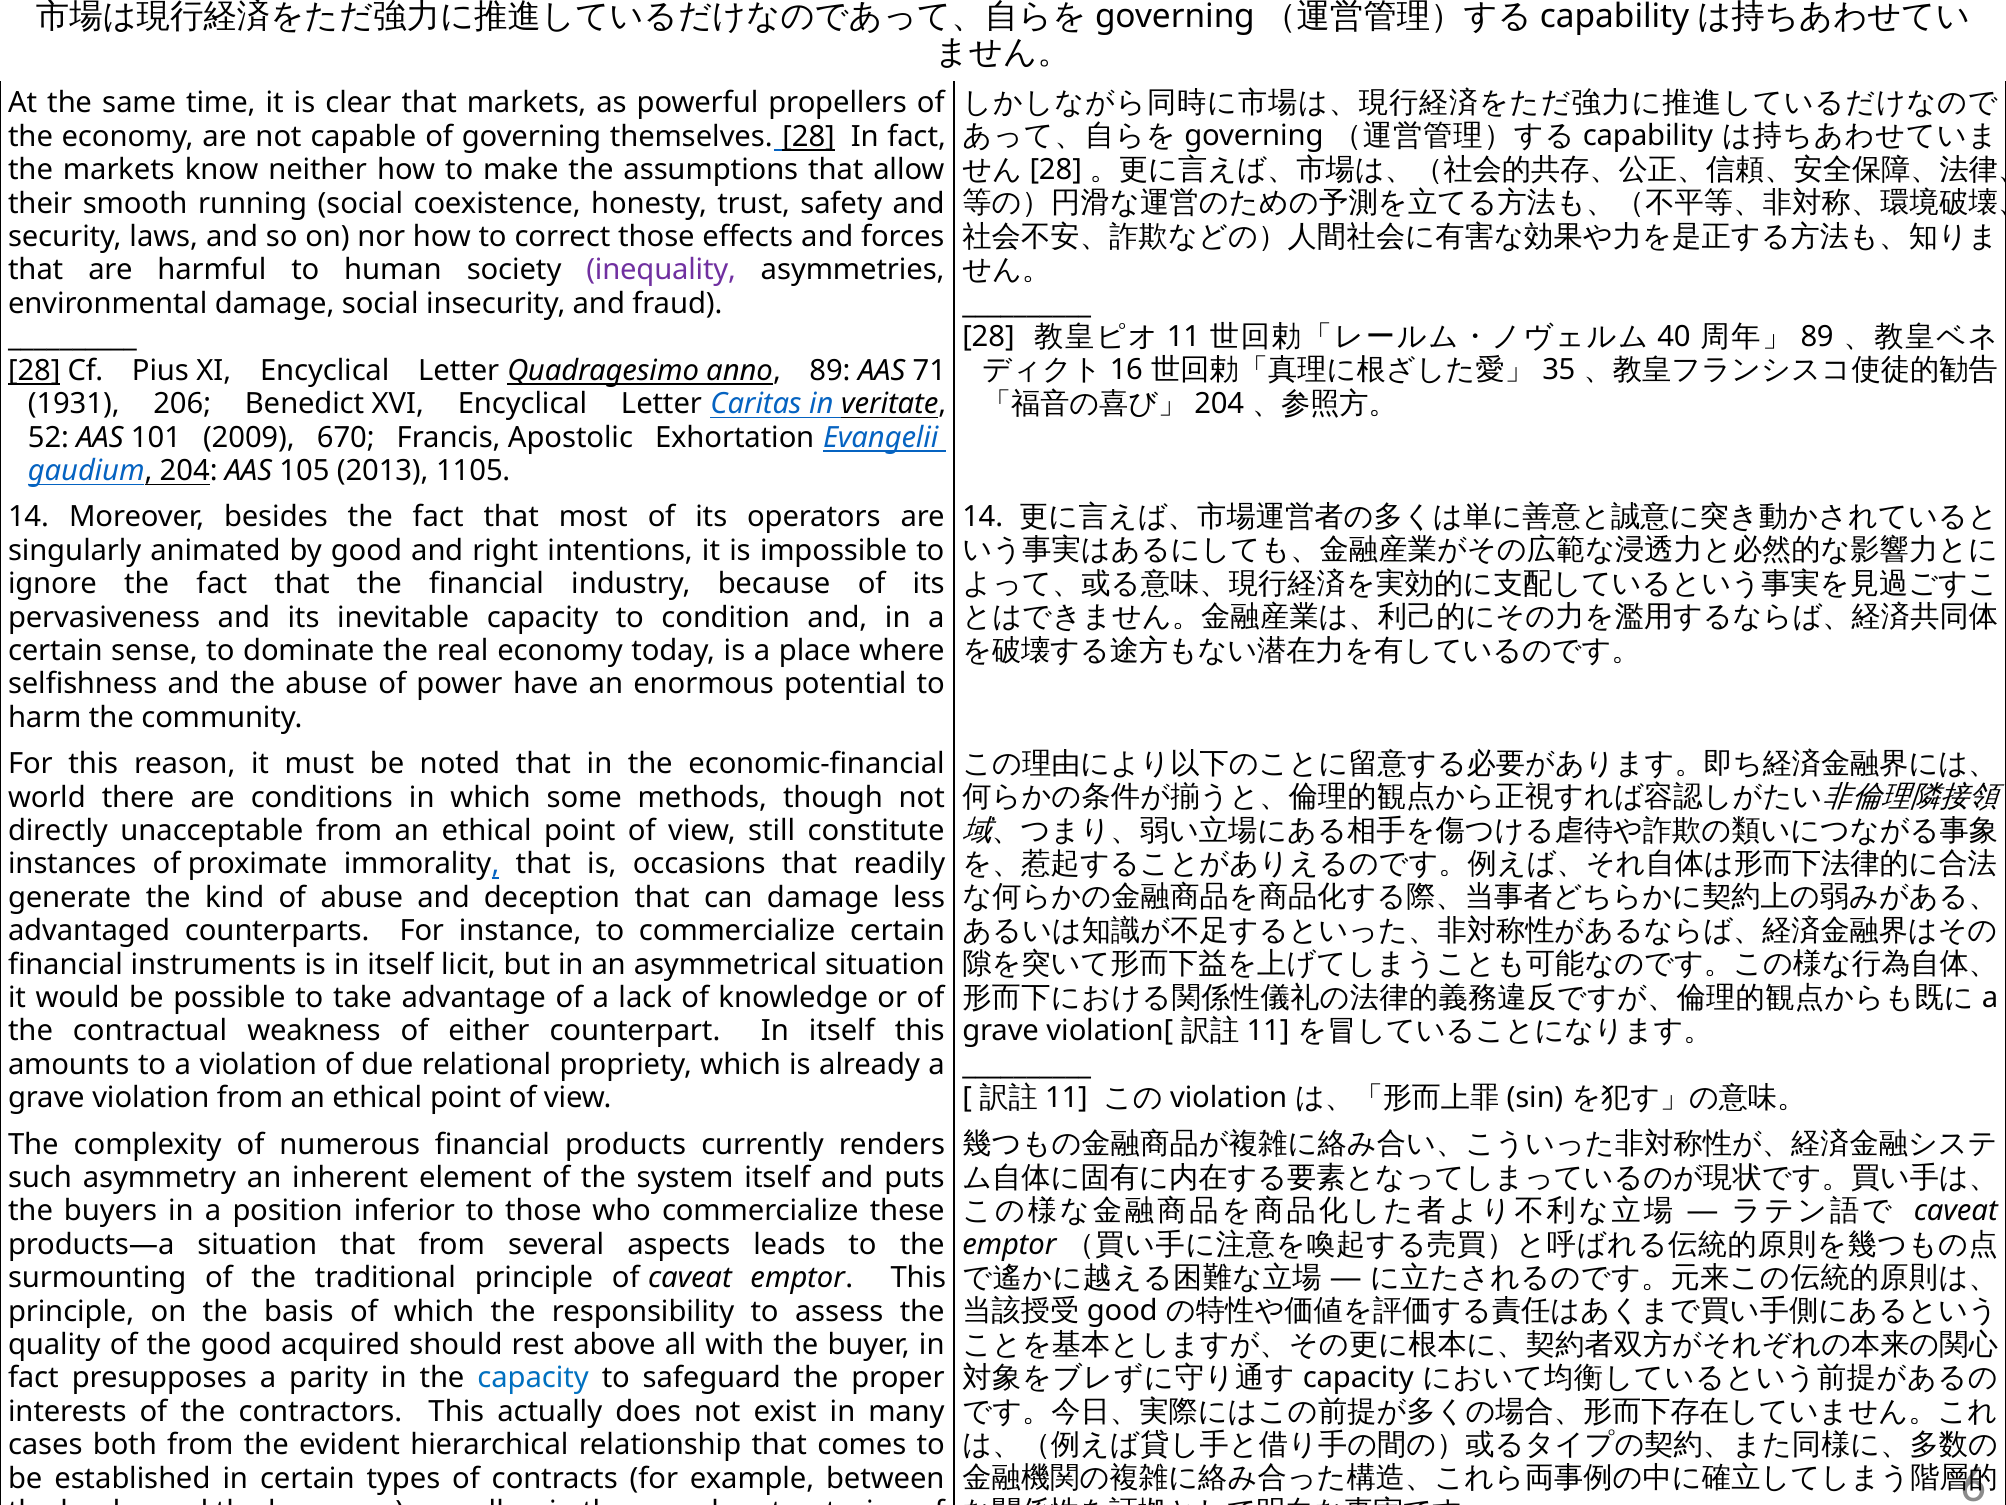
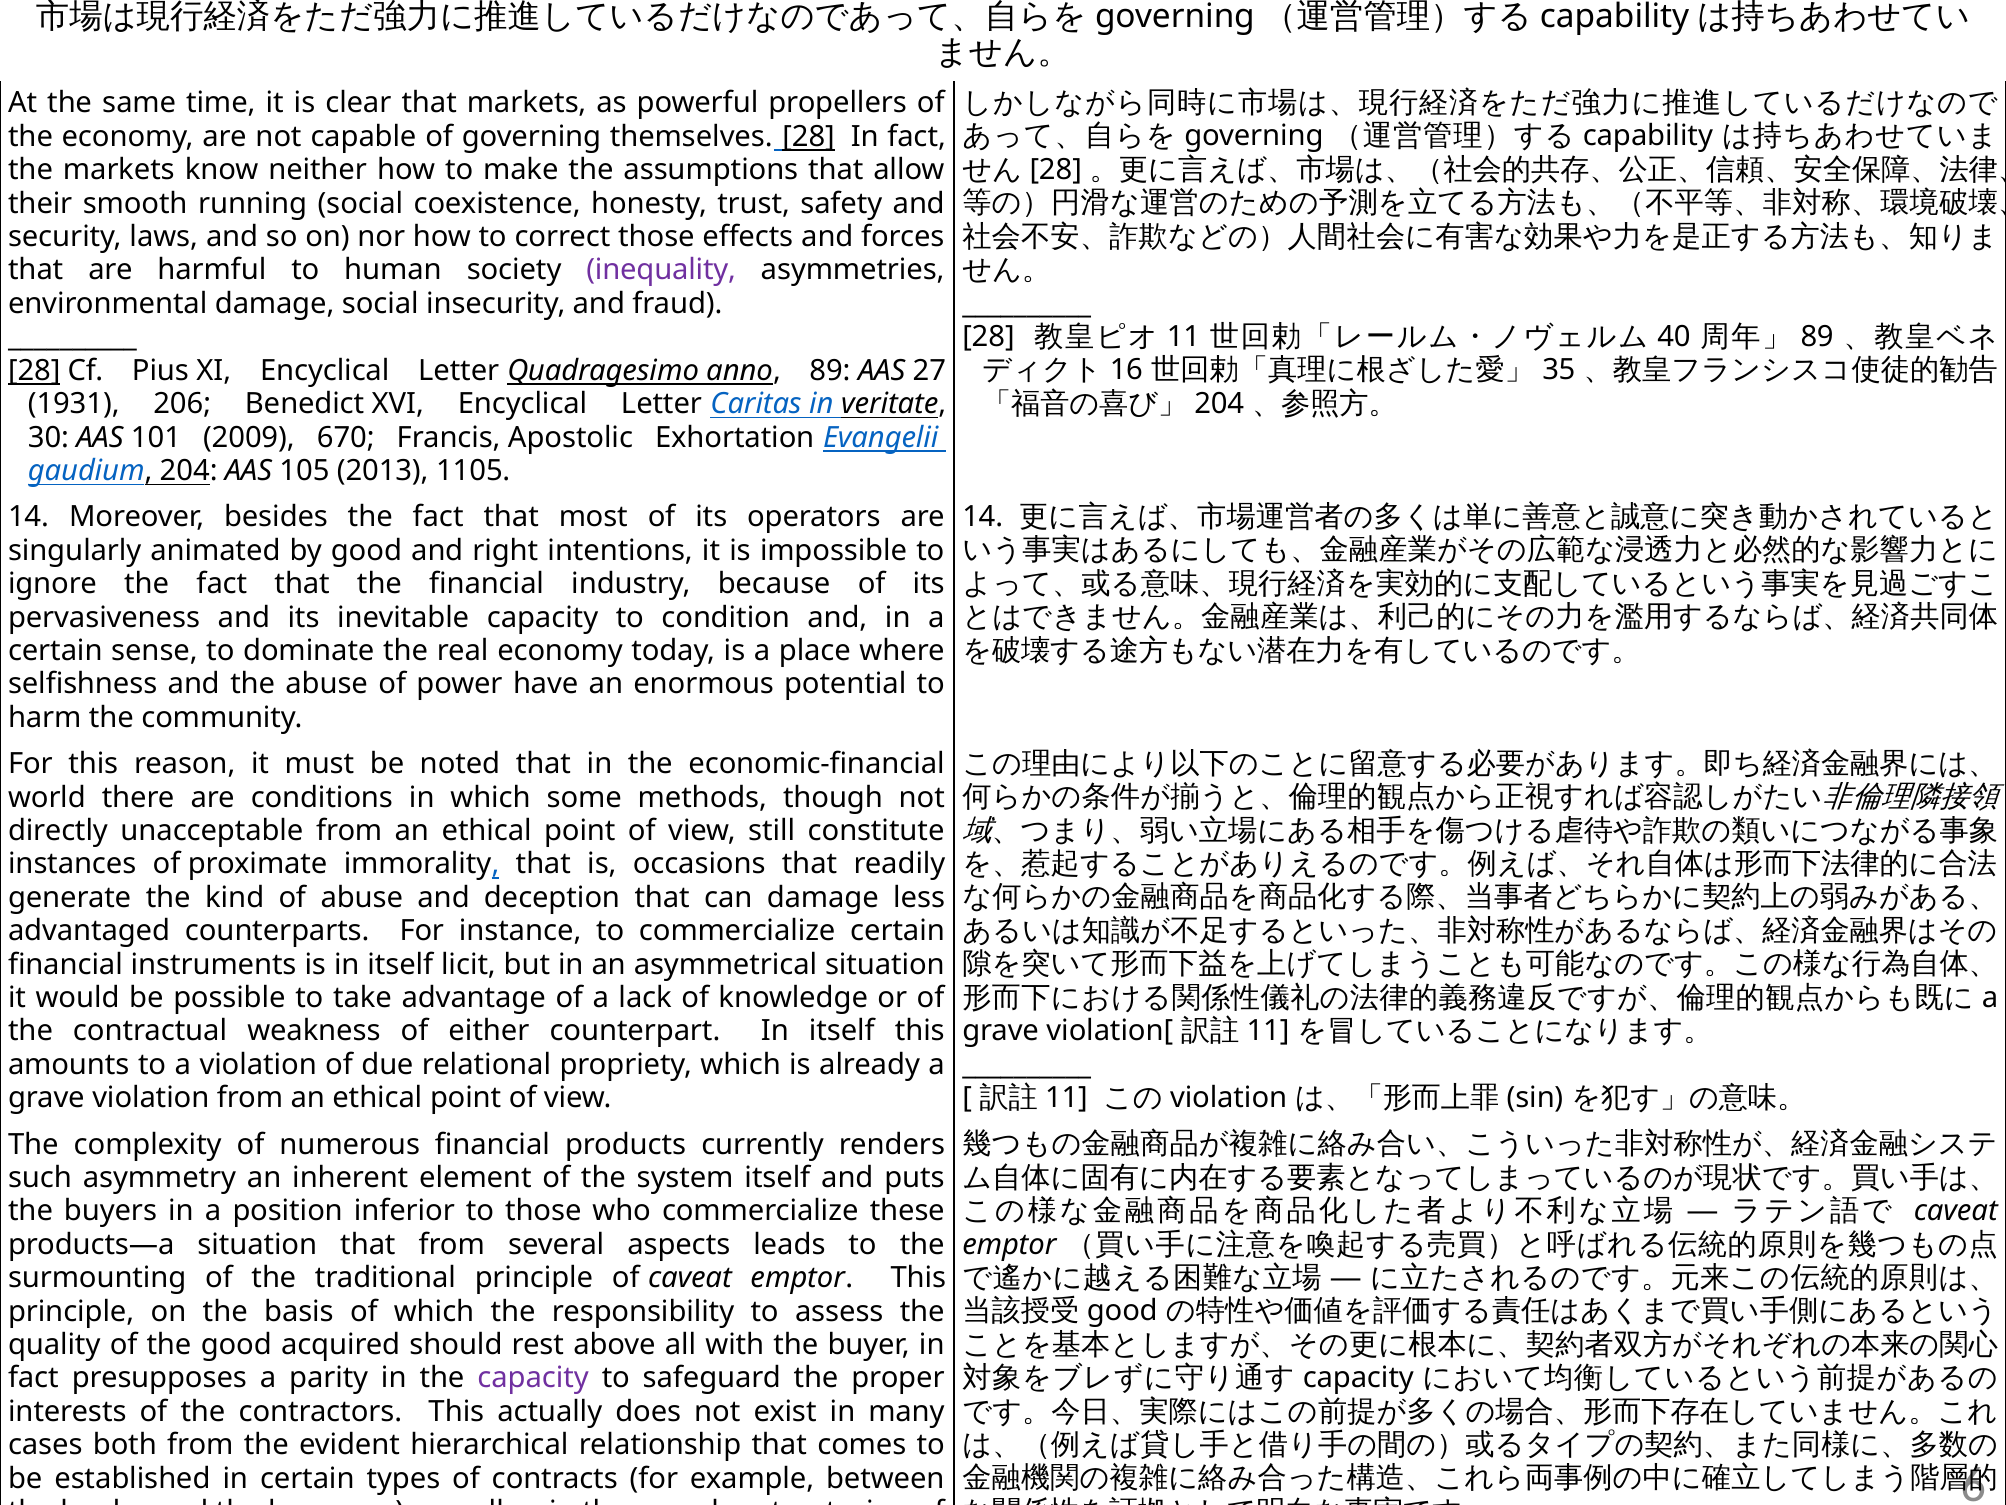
71: 71 -> 27 (929, 370)
52: 52 -> 30 (48, 437)
capacity colour: blue -> purple (533, 1378)
